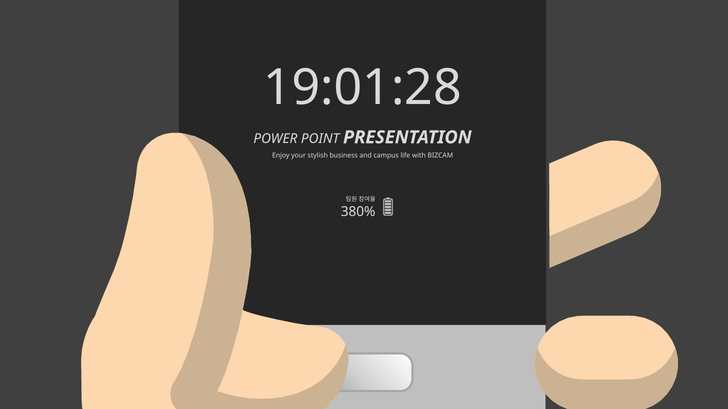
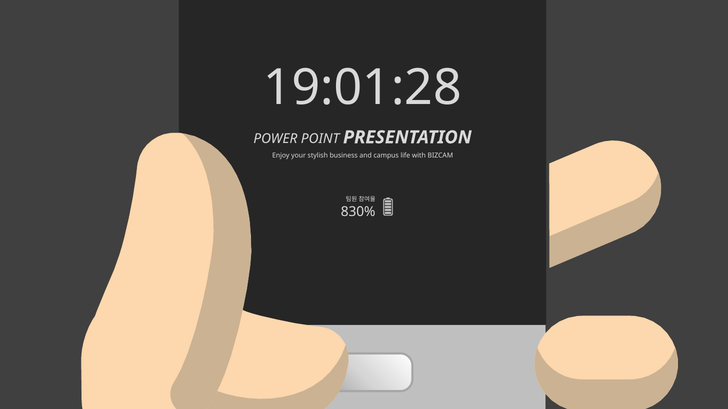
380%: 380% -> 830% (358, 212)
